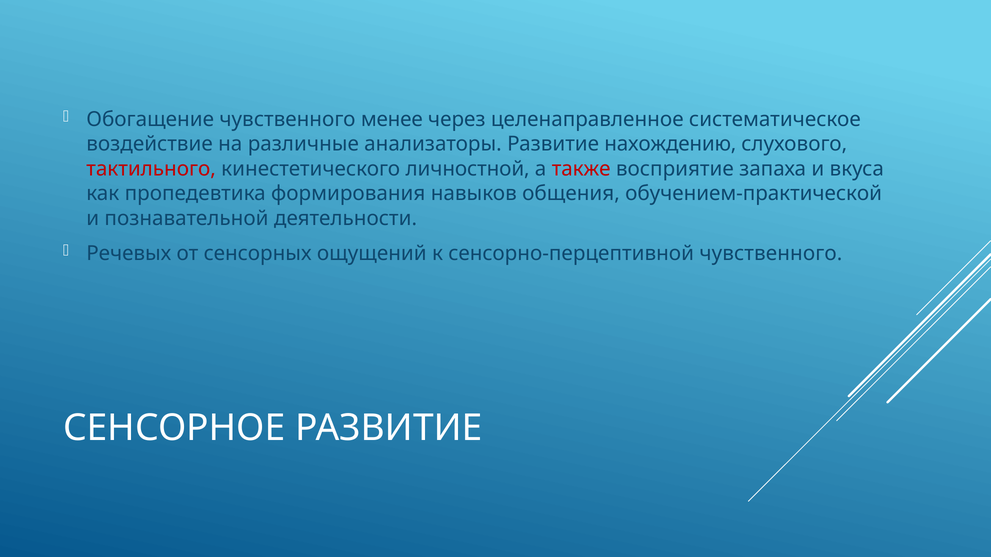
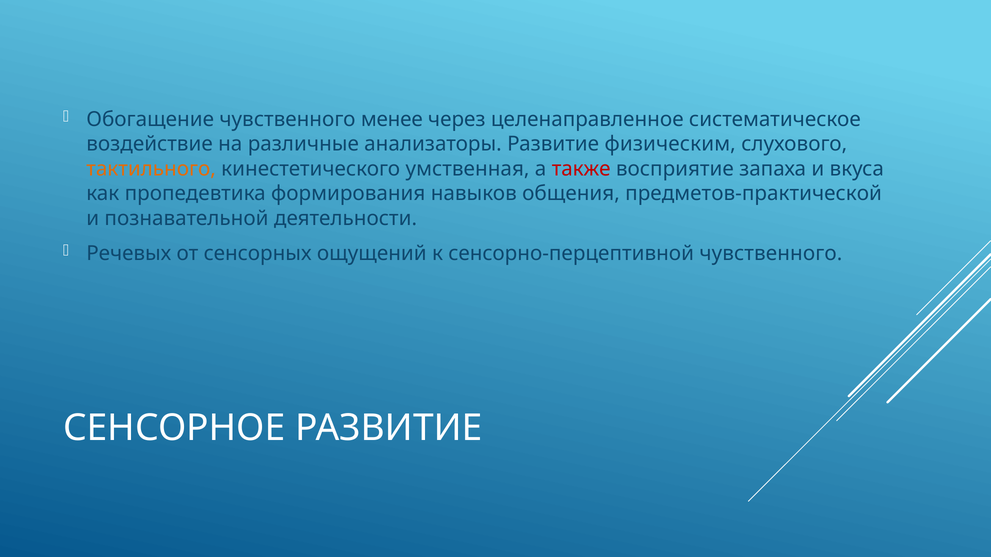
нахождению: нахождению -> физическим (670, 144)
тактильного colour: red -> orange (151, 169)
личностной: личностной -> умственная (468, 169)
обучением-практической: обучением-практической -> предметов-практической (754, 194)
